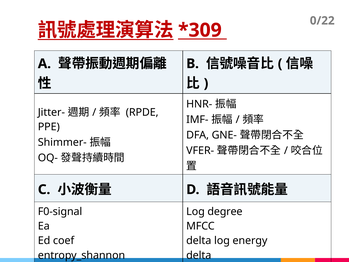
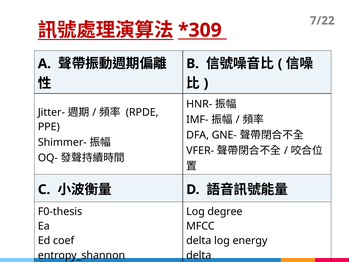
0/22: 0/22 -> 7/22 (322, 21)
F0-signal: F0-signal -> F0-thesis (60, 211)
